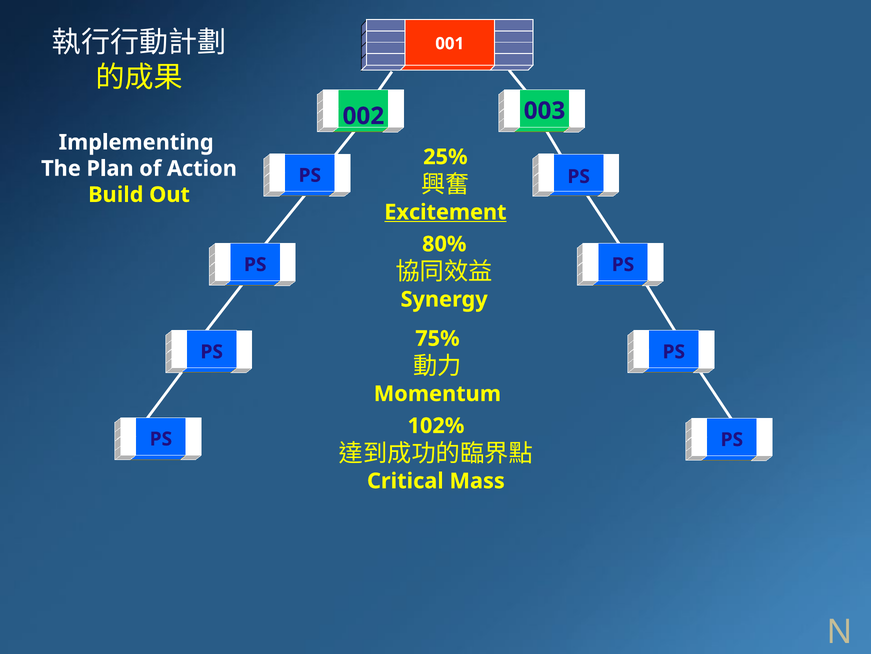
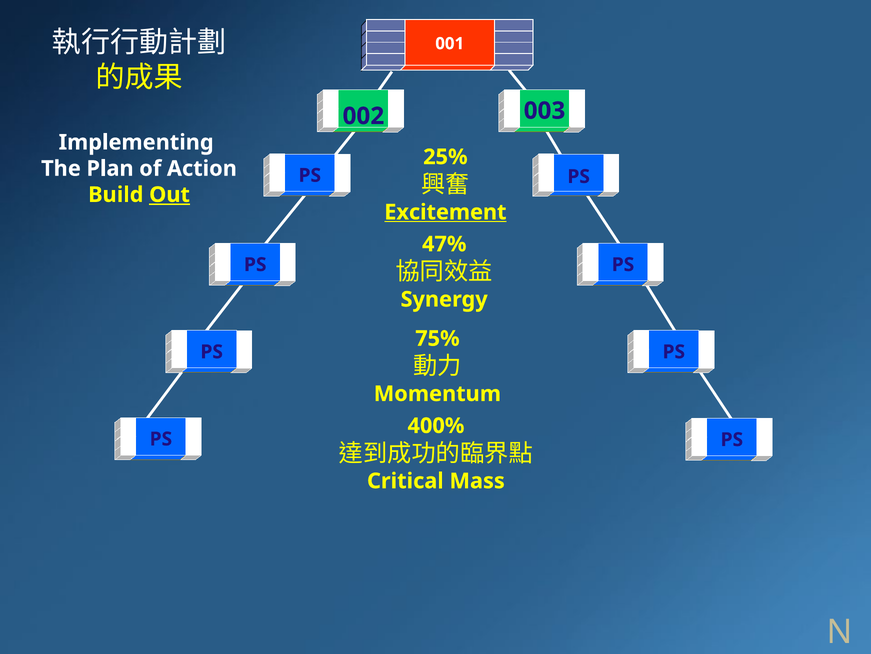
Out underline: none -> present (170, 195)
80%: 80% -> 47% (444, 244)
102%: 102% -> 400% (436, 425)
